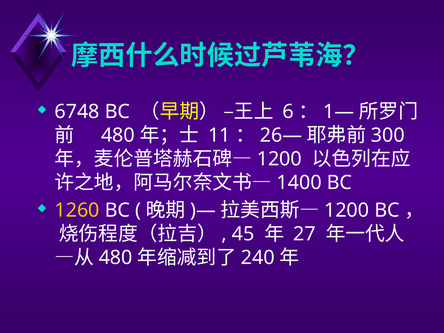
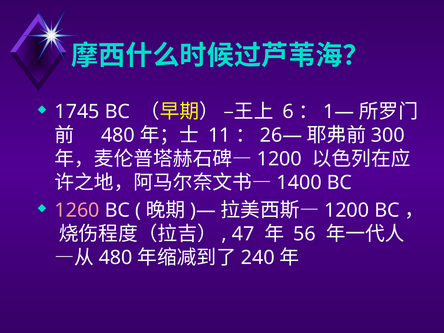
6748: 6748 -> 1745 (77, 112)
1260 colour: yellow -> pink (77, 210)
45: 45 -> 47 (243, 234)
27: 27 -> 56 (305, 234)
